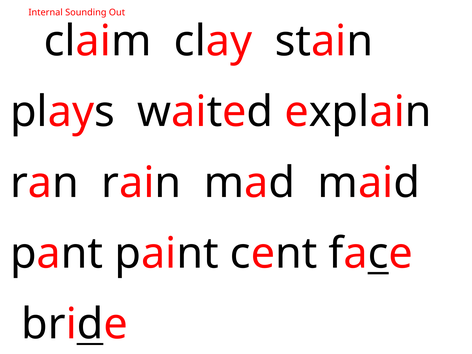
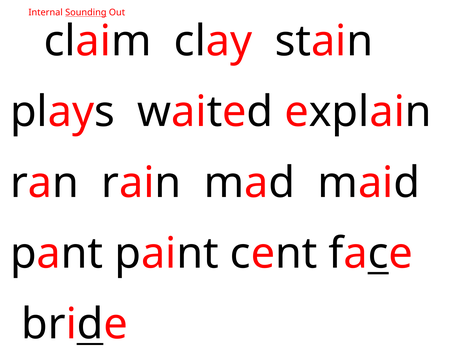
Sounding underline: none -> present (86, 13)
